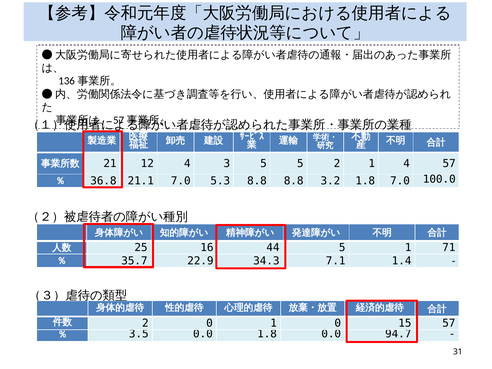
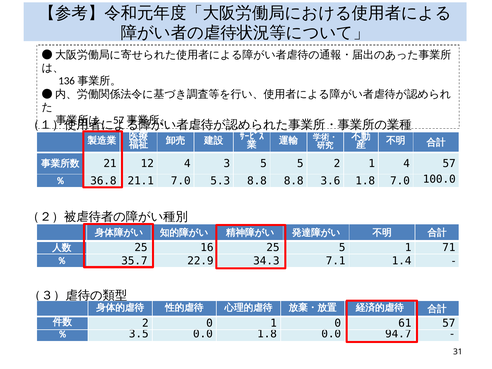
3.2: 3.2 -> 3.6 (330, 181)
16 44: 44 -> 25 (273, 248)
15: 15 -> 61 (405, 323)
